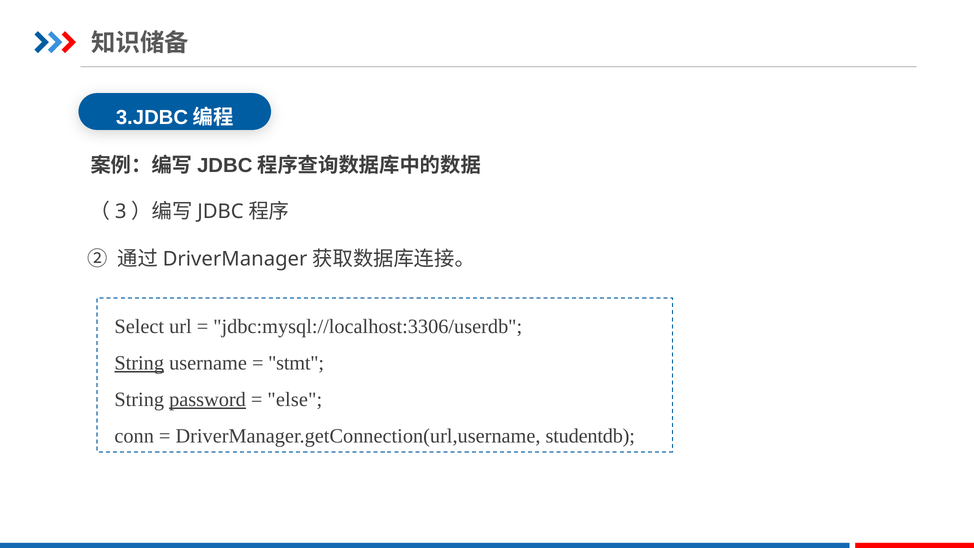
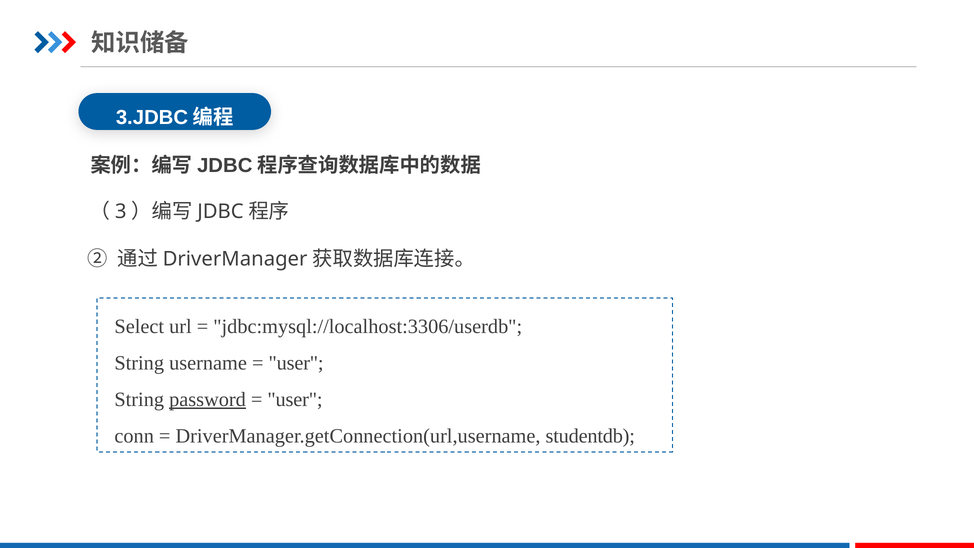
String underline: present -> none (139, 363)
stmt: stmt -> user (296, 363)
else: else -> user (295, 400)
